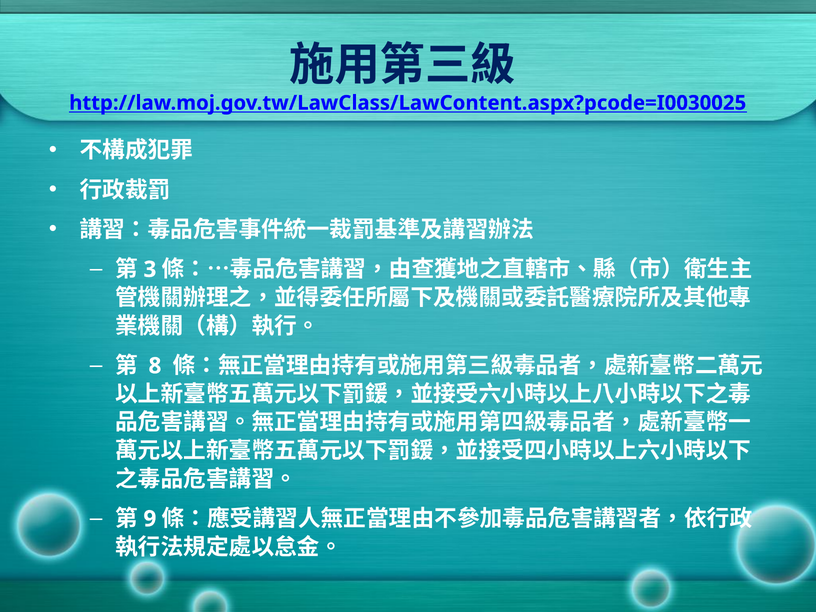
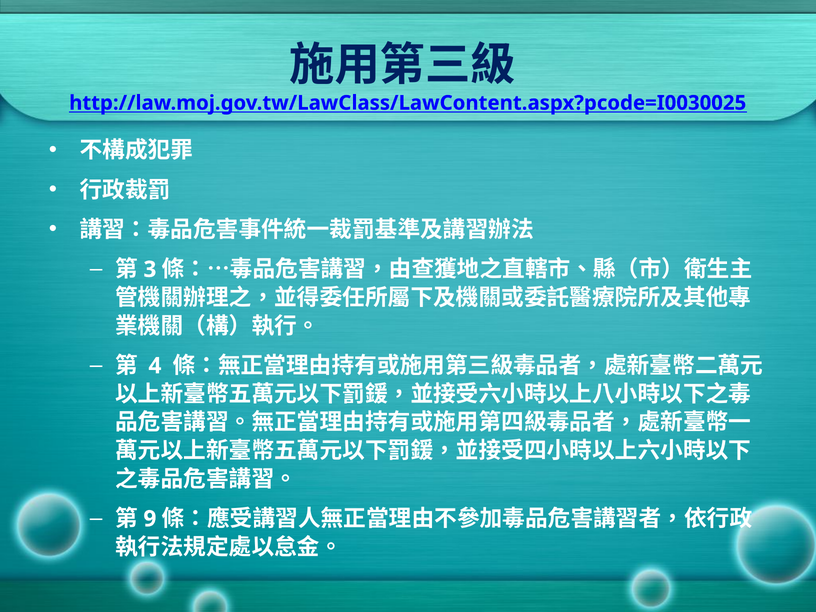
8: 8 -> 4 (155, 366)
